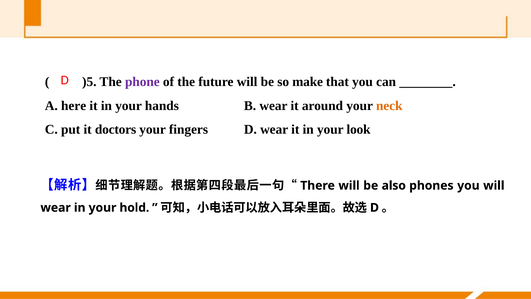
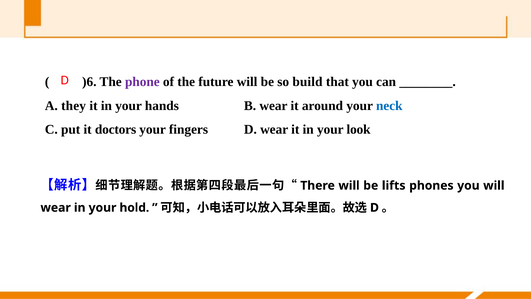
)5: )5 -> )6 (89, 82)
make: make -> build (307, 82)
here: here -> they (74, 106)
neck colour: orange -> blue (389, 106)
also: also -> lifts (394, 185)
